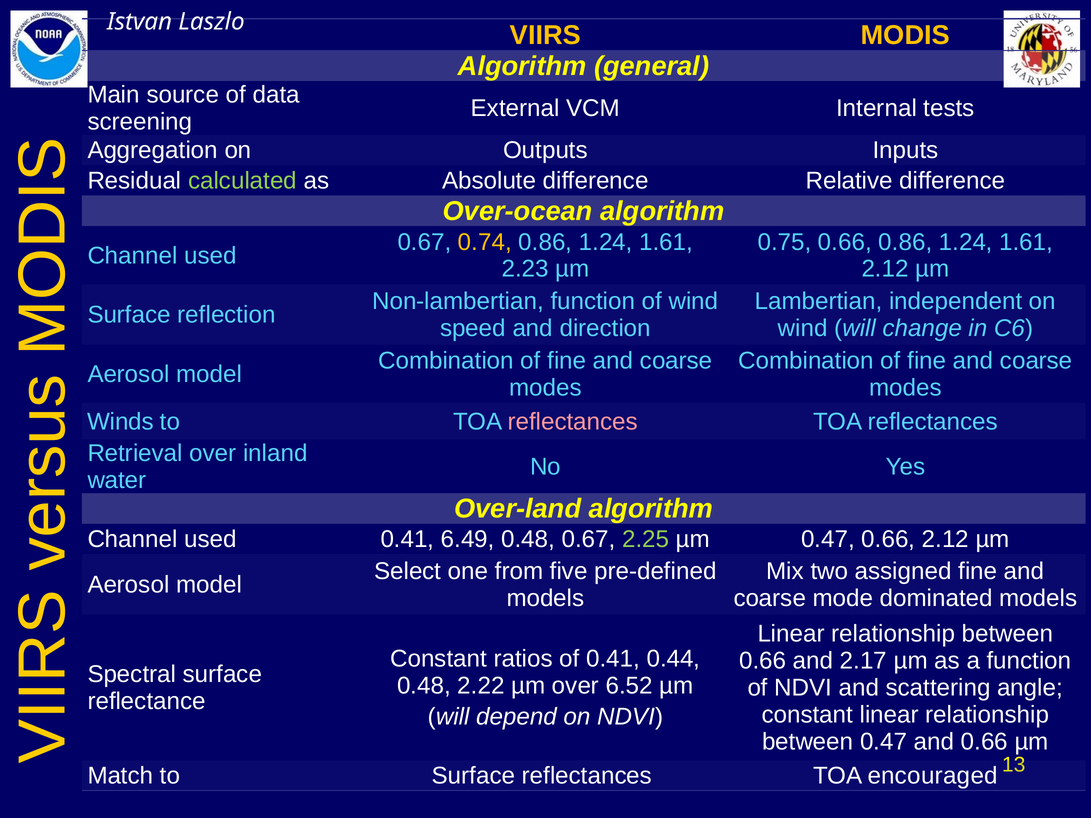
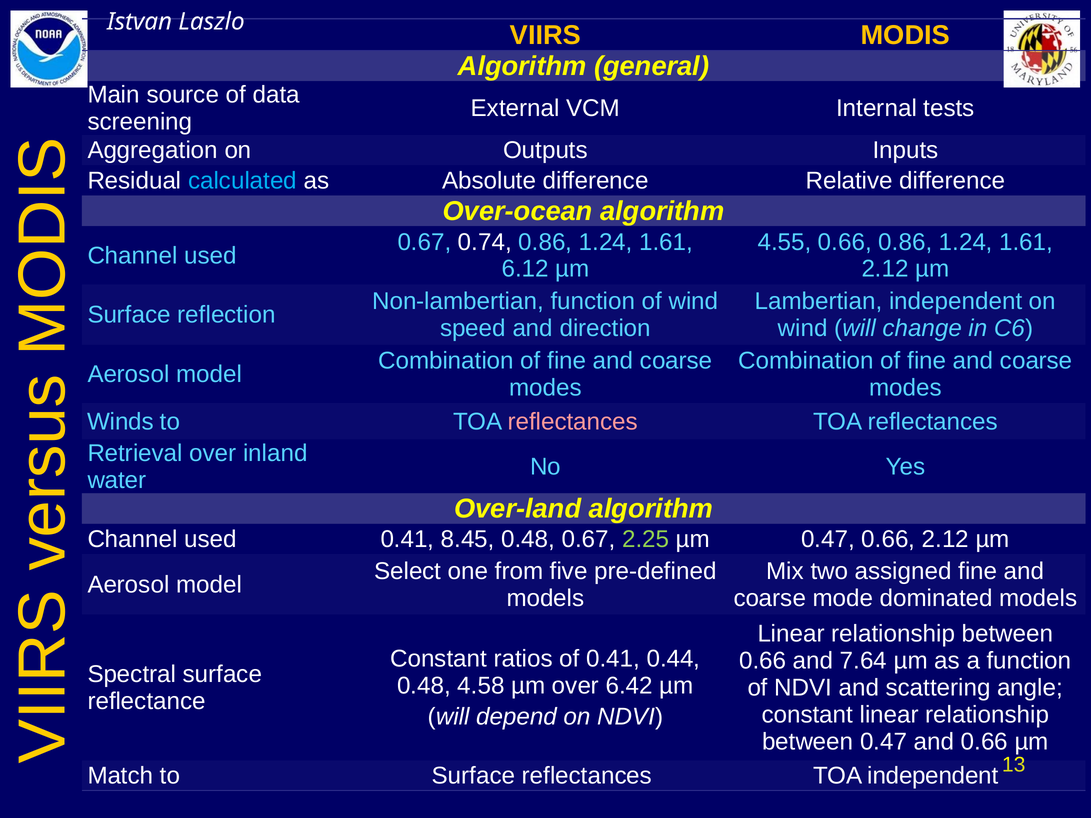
calculated colour: light green -> light blue (243, 181)
0.74 colour: yellow -> white (485, 242)
0.75: 0.75 -> 4.55 (785, 242)
2.23: 2.23 -> 6.12 (525, 269)
6.49: 6.49 -> 8.45 (468, 539)
2.17: 2.17 -> 7.64 (863, 661)
2.22: 2.22 -> 4.58 (481, 686)
6.52: 6.52 -> 6.42 (629, 686)
TOA encouraged: encouraged -> independent (933, 776)
